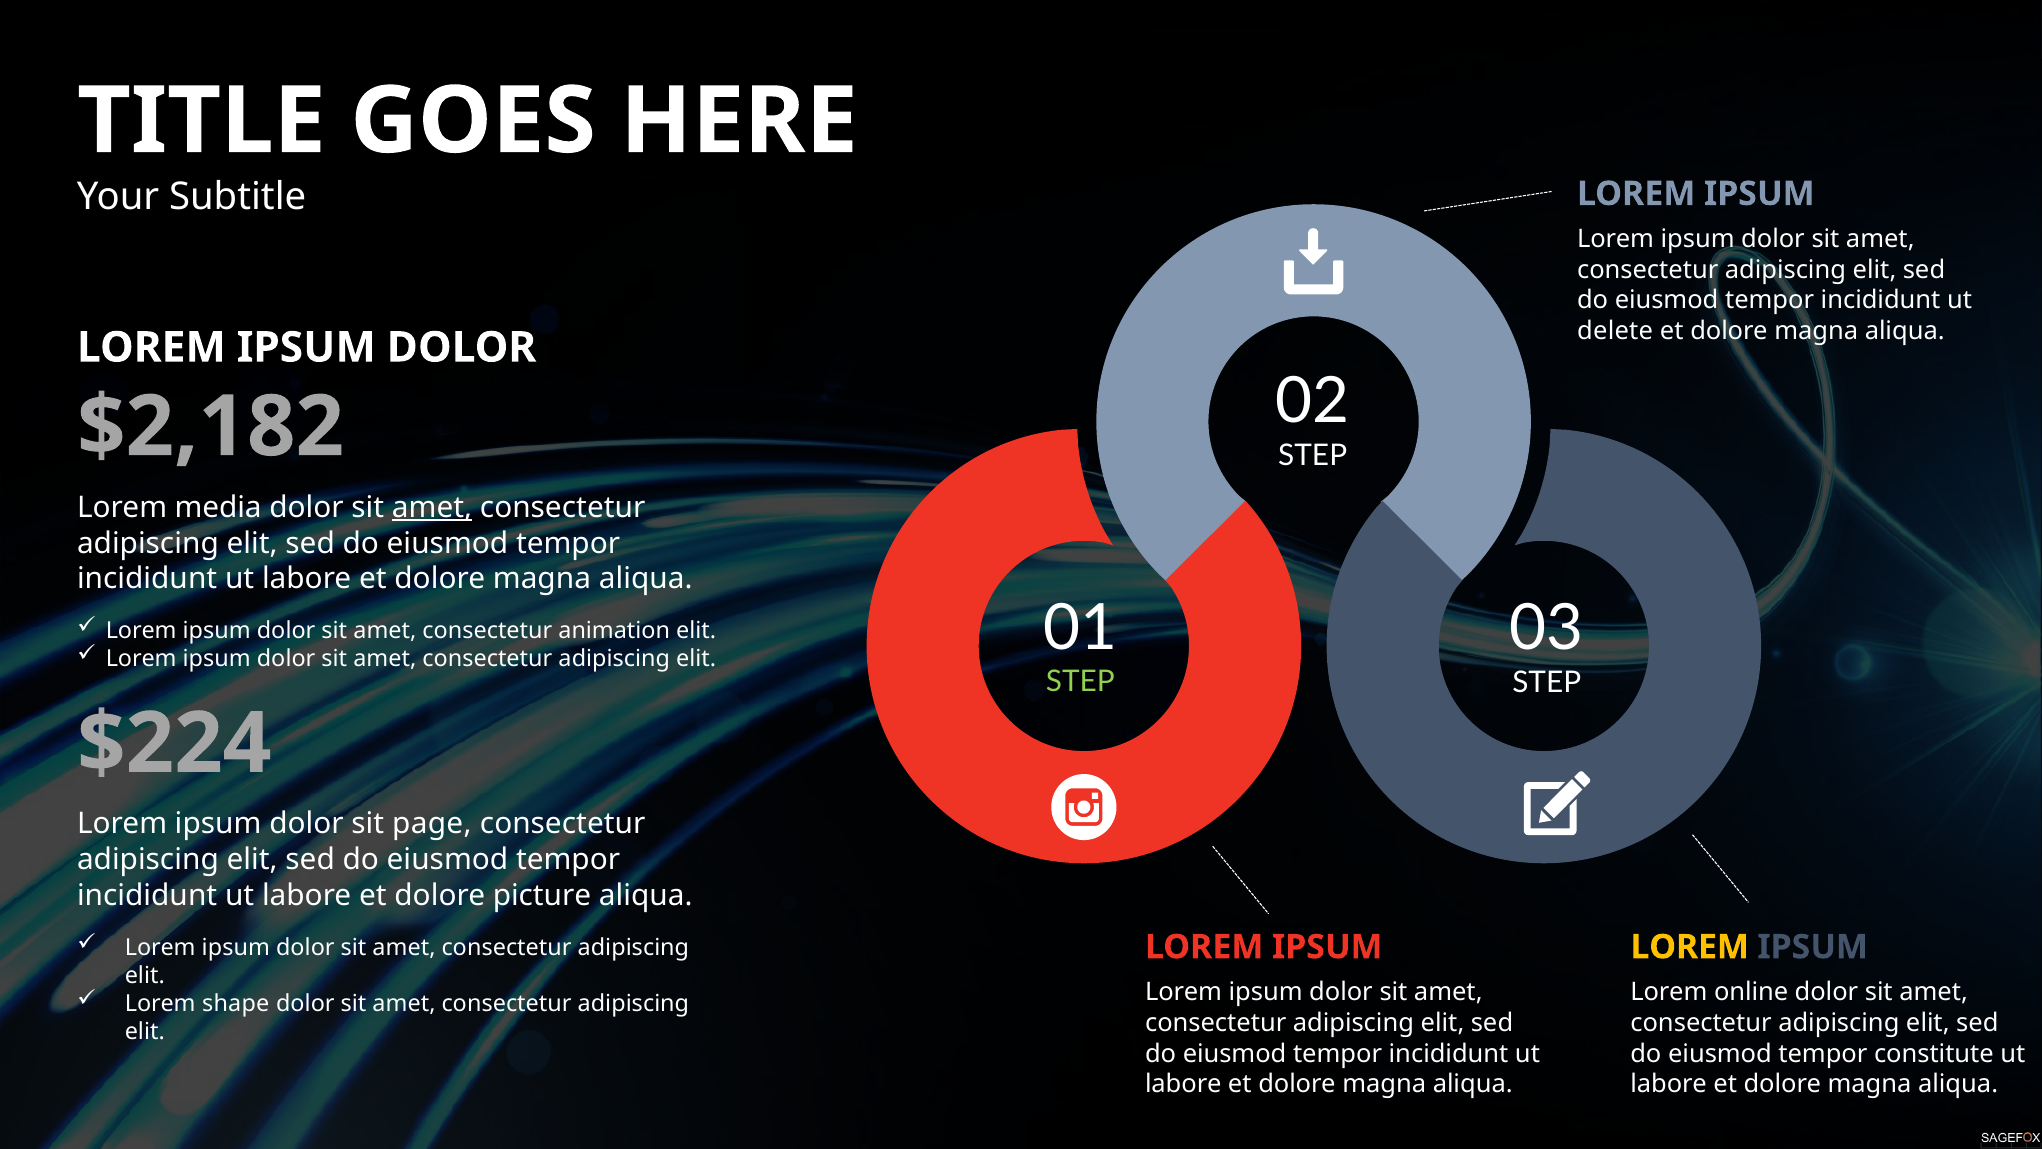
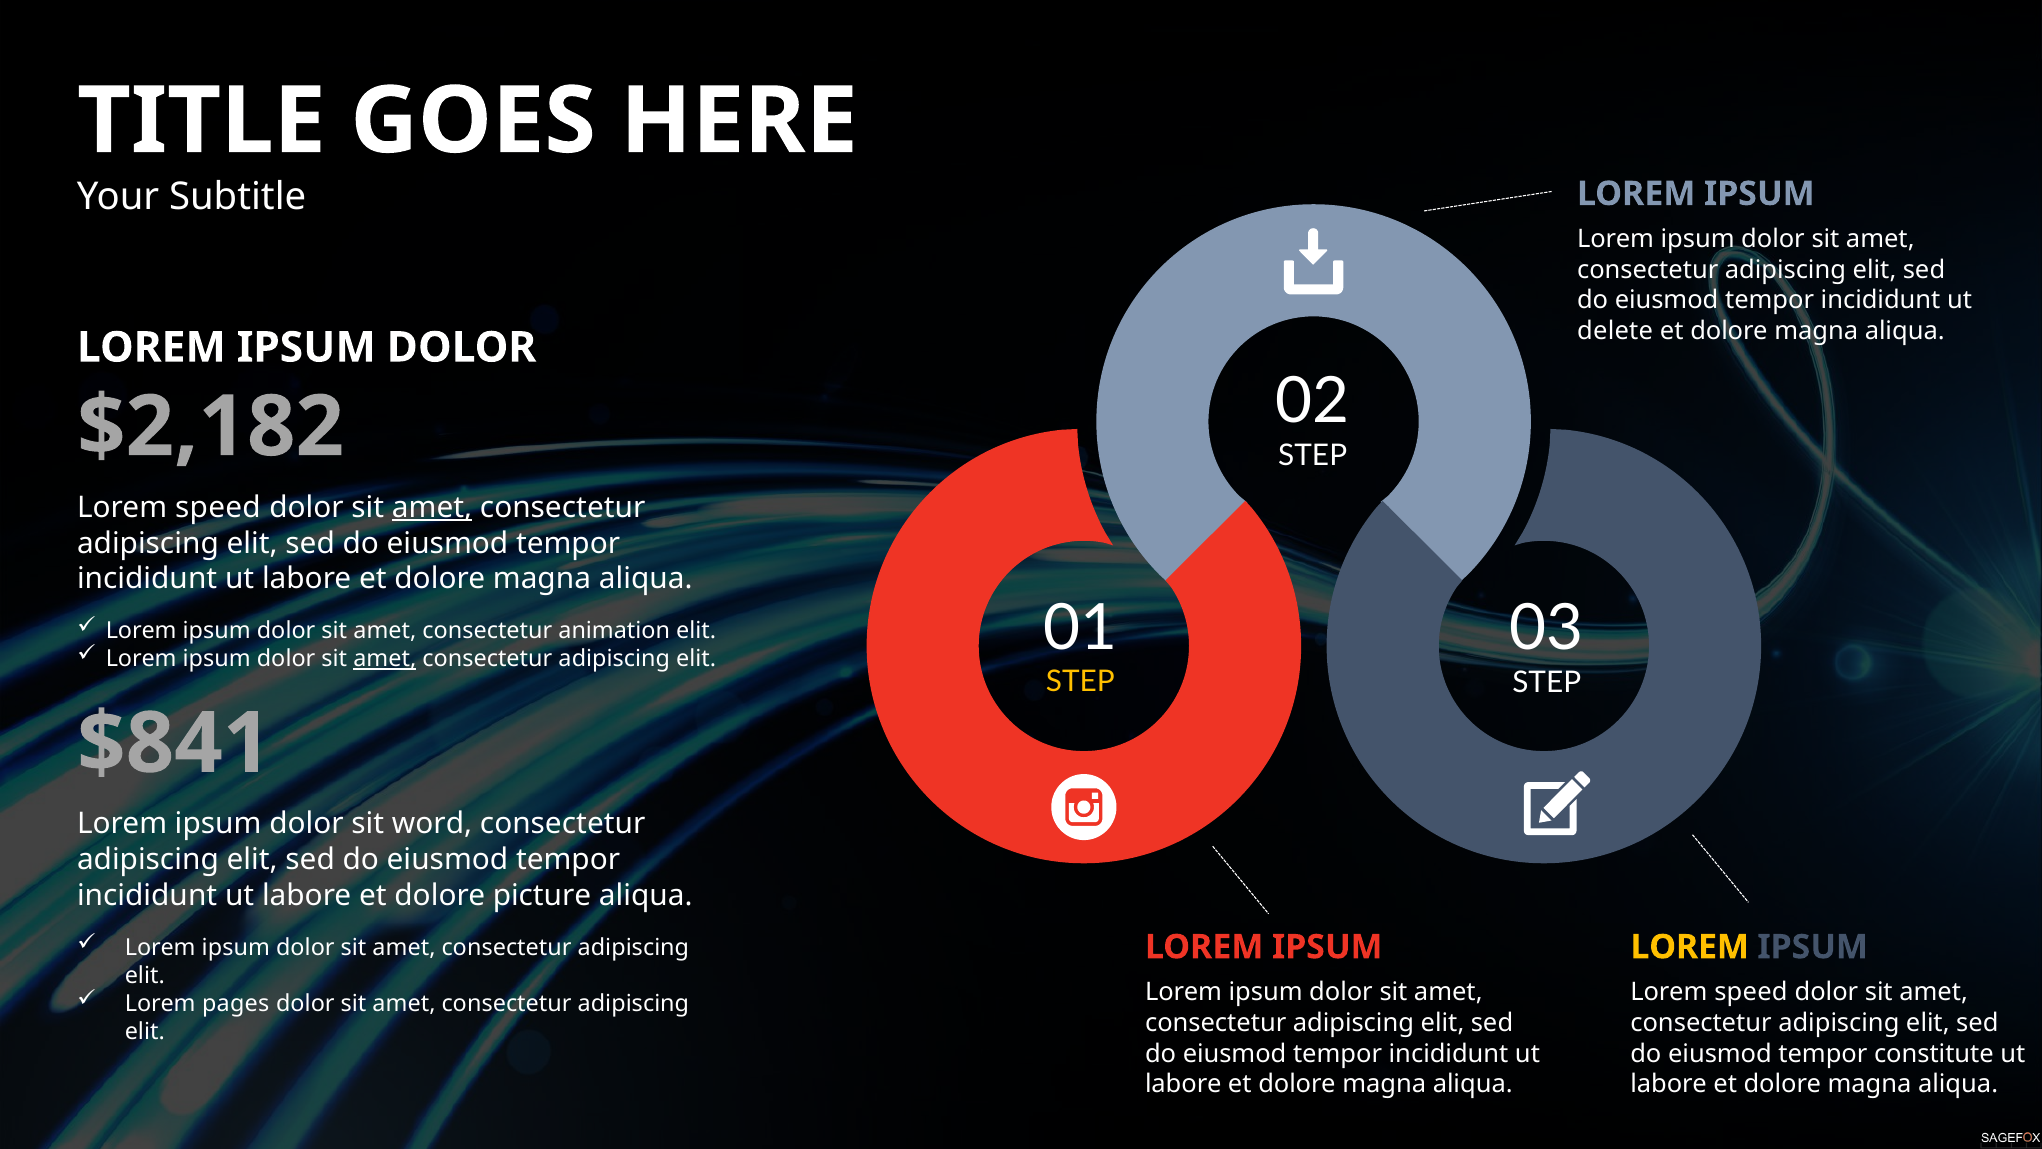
media: media -> speed (218, 507)
amet underline: none -> present (385, 659)
STEP colour: light green -> yellow (1080, 682)
$224: $224 -> $841 (174, 744)
page: page -> word (432, 824)
online: online -> speed (1751, 992)
shape: shape -> pages (236, 1003)
